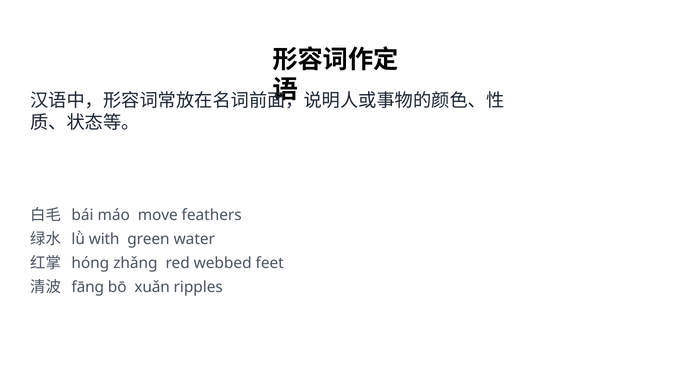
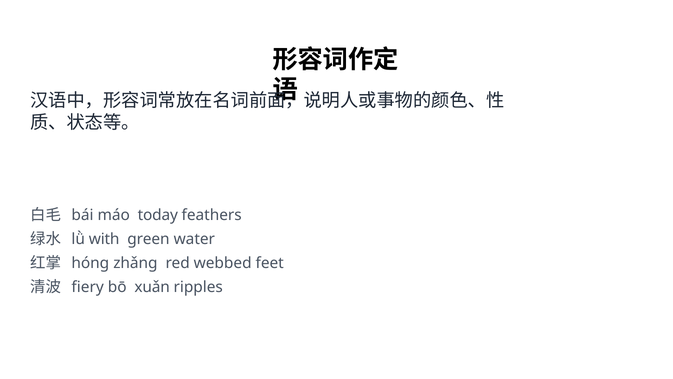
move: move -> today (158, 215)
fāng: fāng -> fiery (88, 287)
